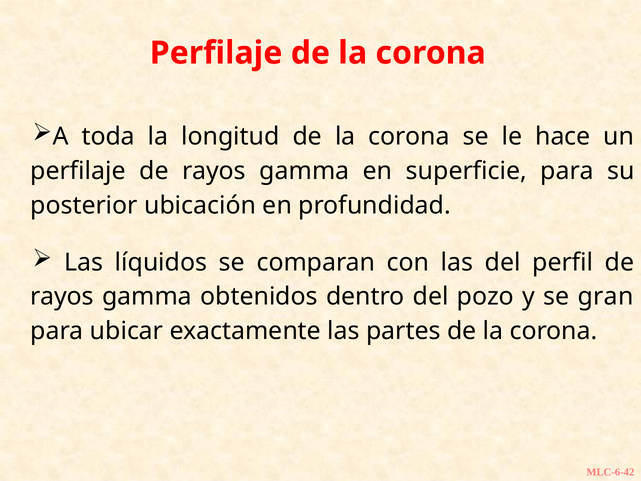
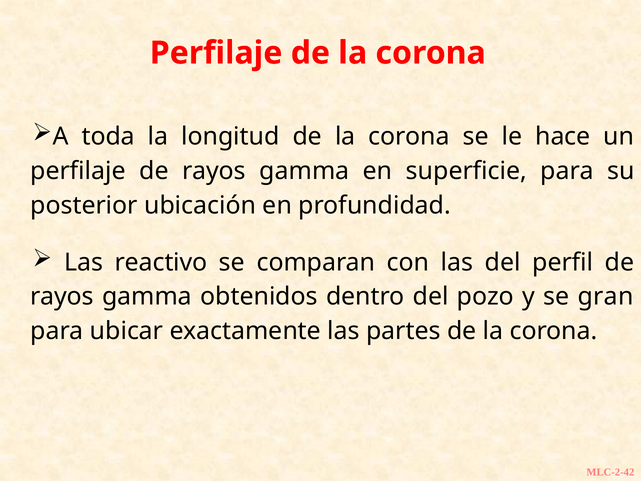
líquidos: líquidos -> reactivo (161, 262)
MLC-6-42: MLC-6-42 -> MLC-2-42 (610, 472)
